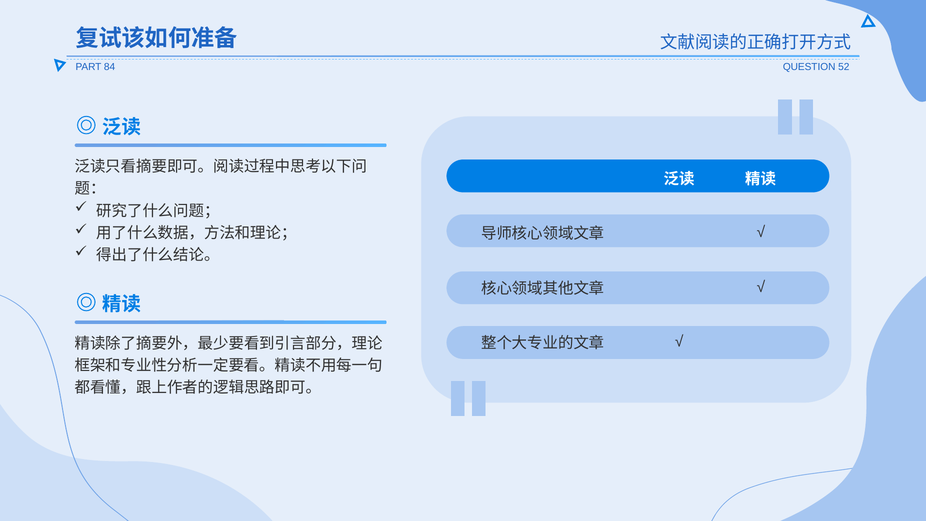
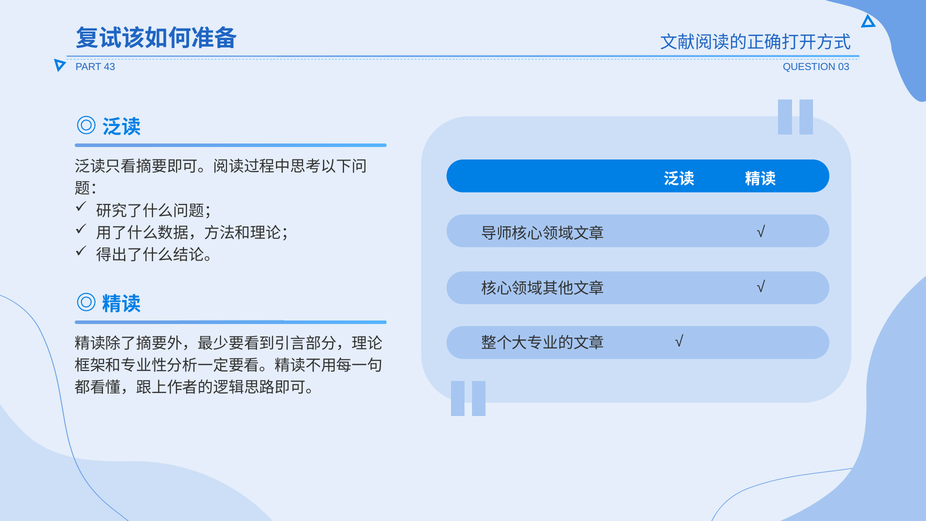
84: 84 -> 43 (110, 67)
52: 52 -> 03 (844, 67)
